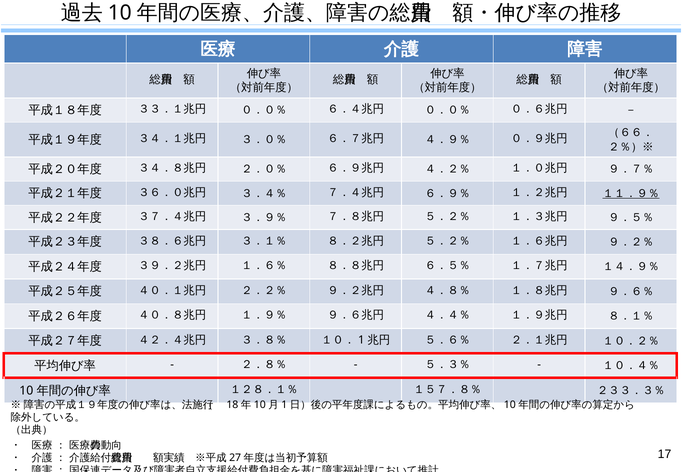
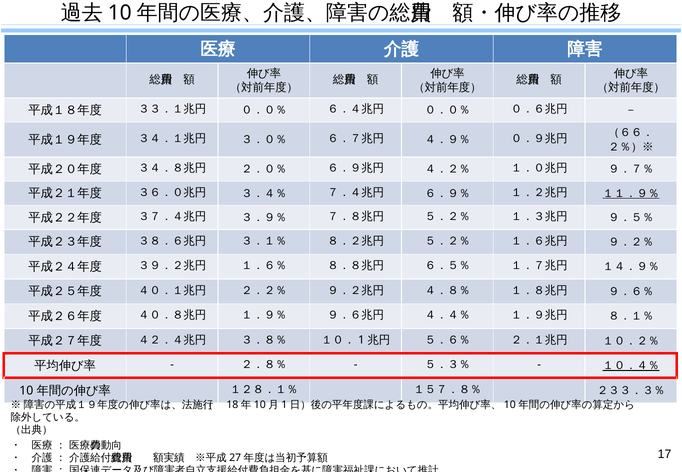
１０．４％ underline: none -> present (631, 366)
